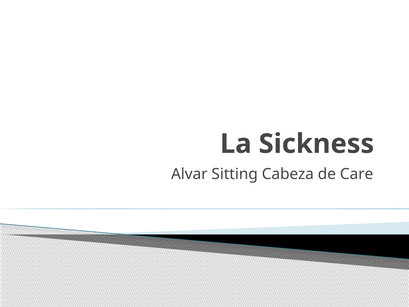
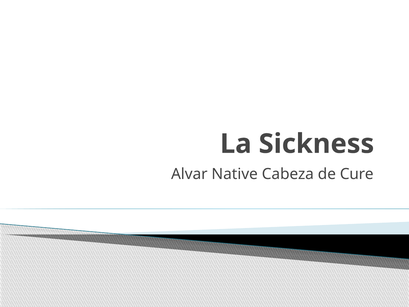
Sitting: Sitting -> Native (235, 174)
Care: Care -> Cure (357, 174)
